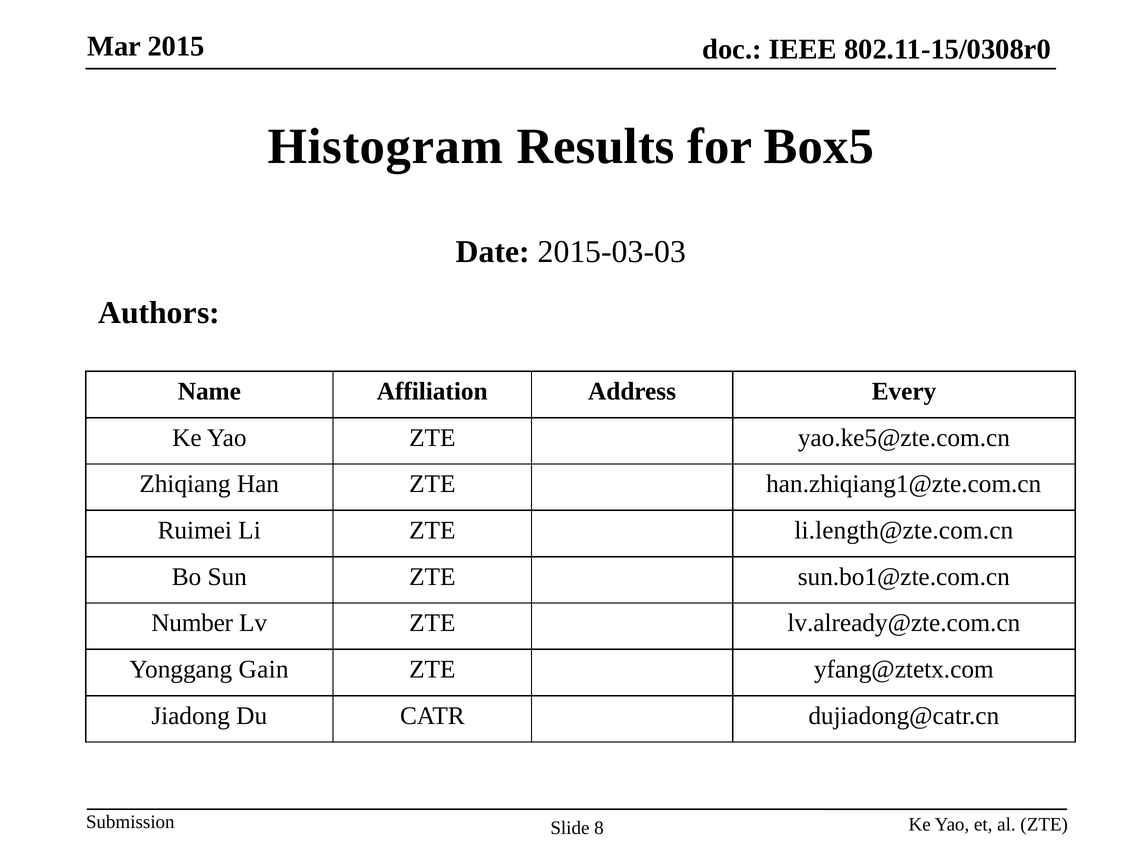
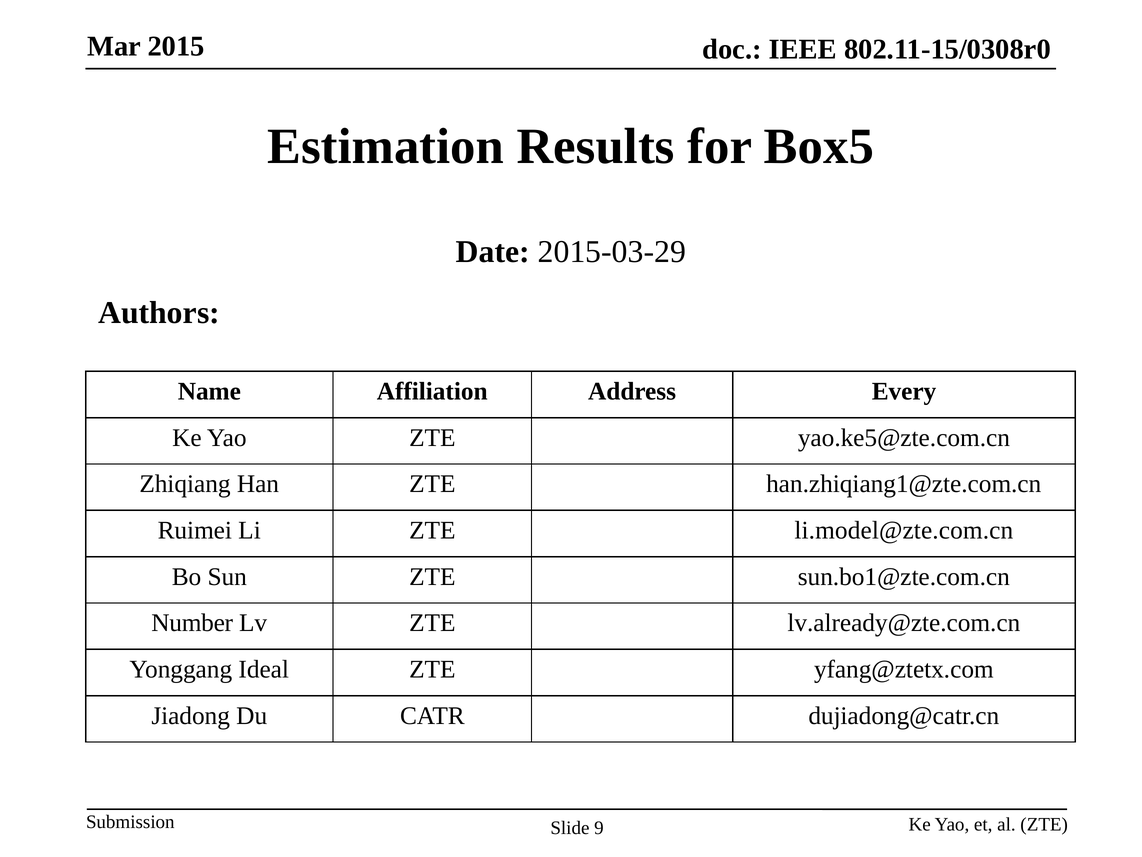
Histogram: Histogram -> Estimation (386, 146)
2015-03-03: 2015-03-03 -> 2015-03-29 (612, 252)
li.length@zte.com.cn: li.length@zte.com.cn -> li.model@zte.com.cn (904, 530)
Gain: Gain -> Ideal (264, 669)
8: 8 -> 9 (599, 828)
